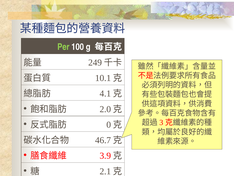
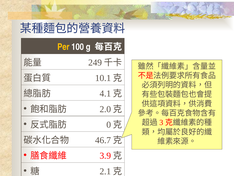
Per colour: light green -> yellow (63, 47)
